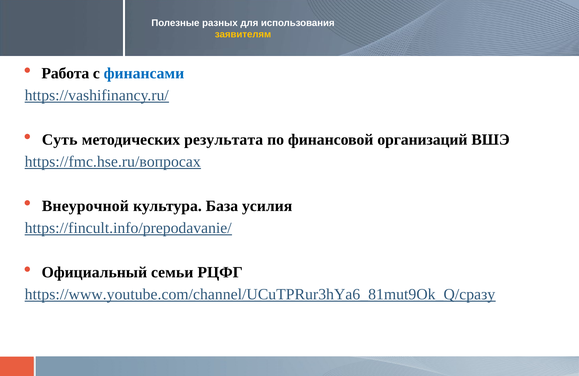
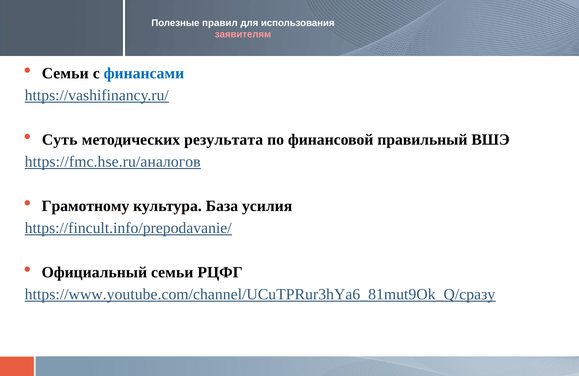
разных: разных -> правил (220, 23)
заявителям colour: yellow -> pink (243, 34)
Работа: Работа -> Семьи (65, 73)
организаций: организаций -> правильный (422, 140)
https://fmc.hse.ru/вопросах: https://fmc.hse.ru/вопросах -> https://fmc.hse.ru/аналогов (113, 162)
Внеурочной: Внеурочной -> Грамотному (85, 206)
